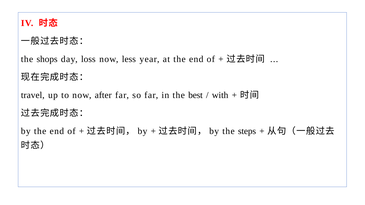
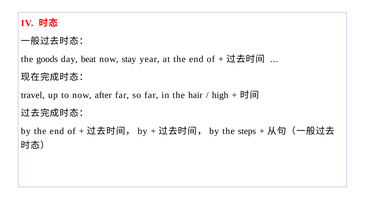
shops: shops -> goods (47, 59)
loss: loss -> beat (88, 59)
less: less -> stay (129, 59)
best: best -> hair (195, 95)
with: with -> high (220, 95)
